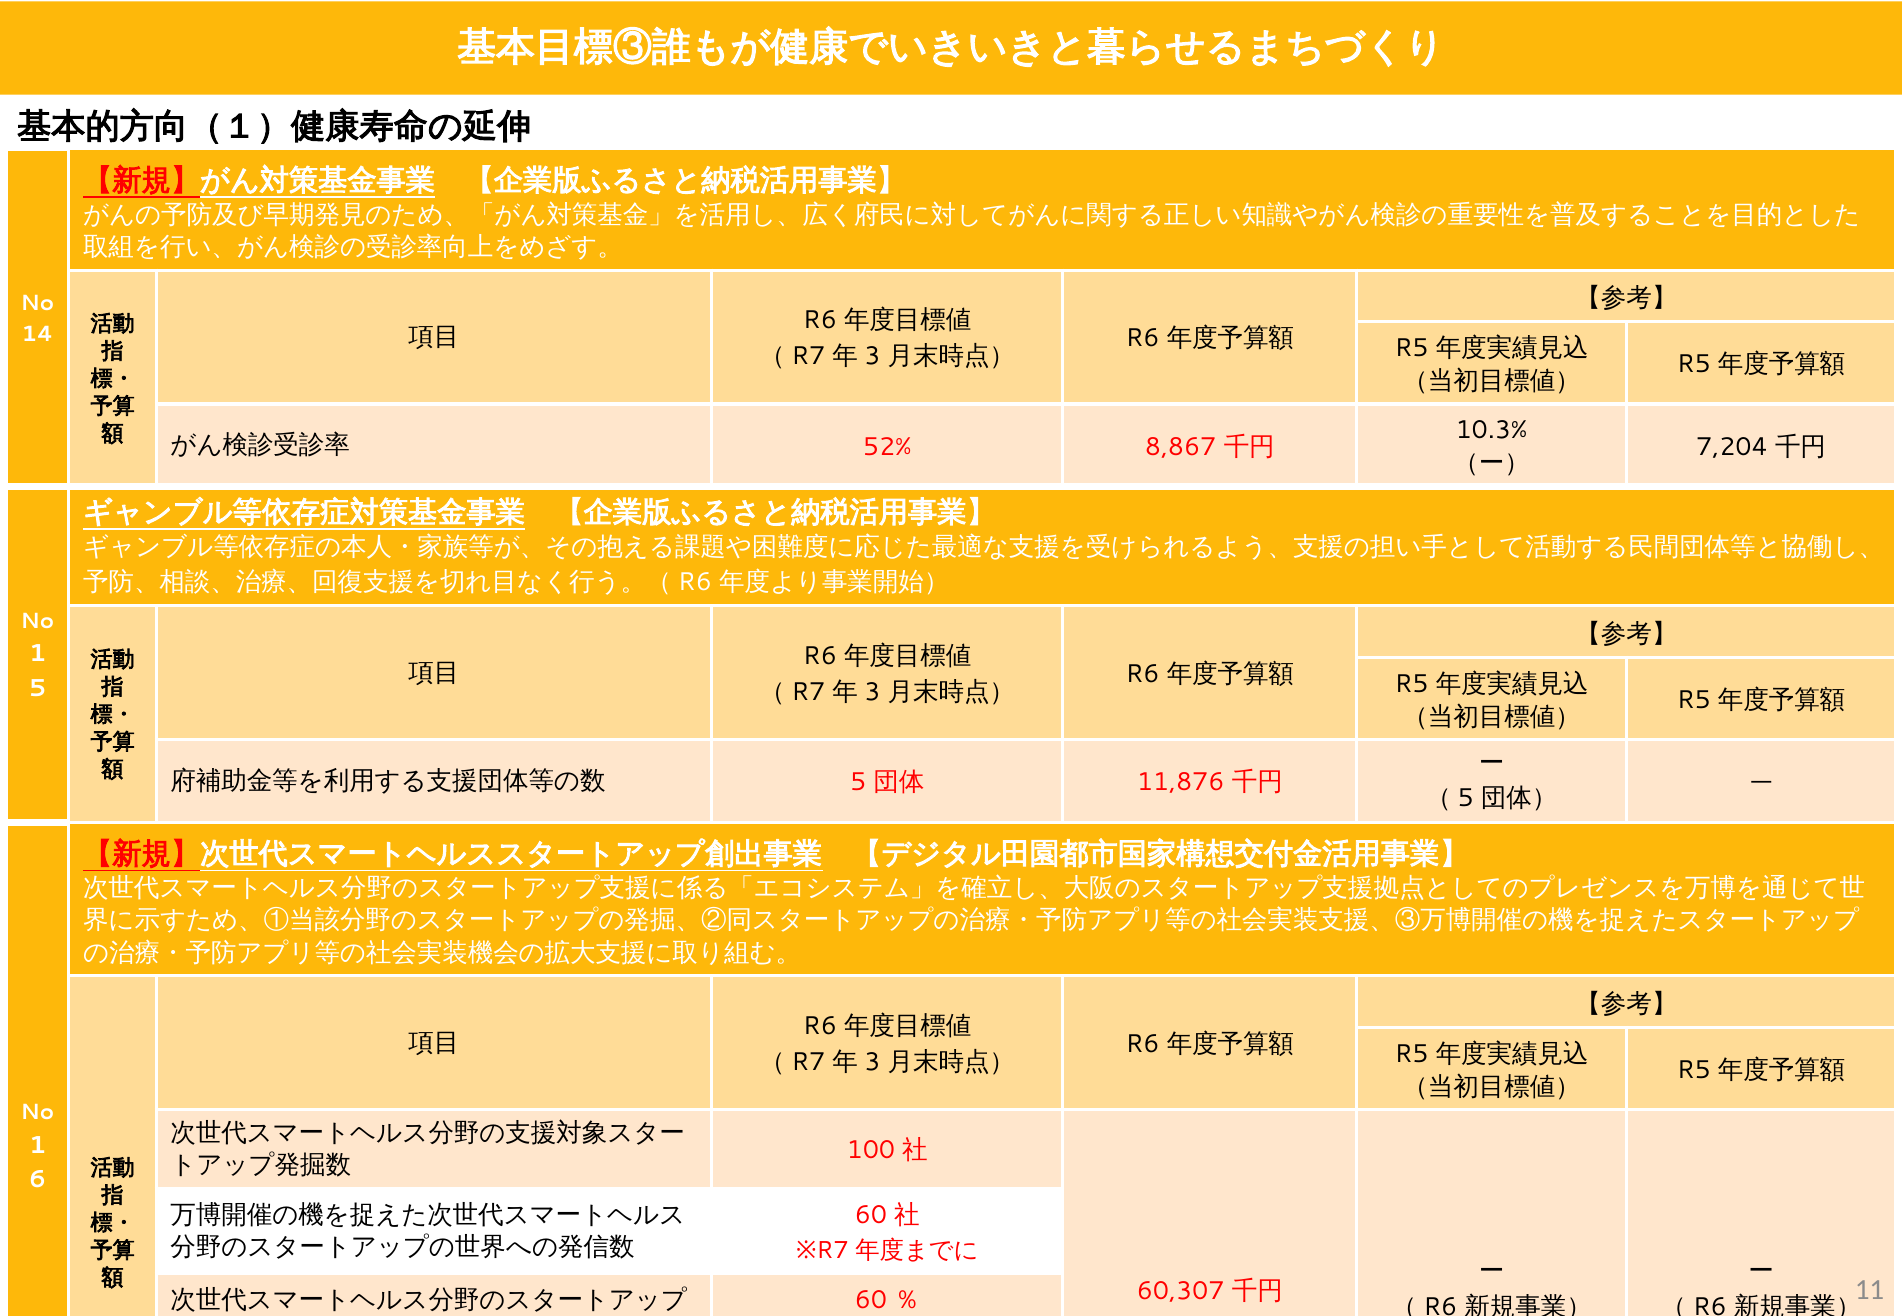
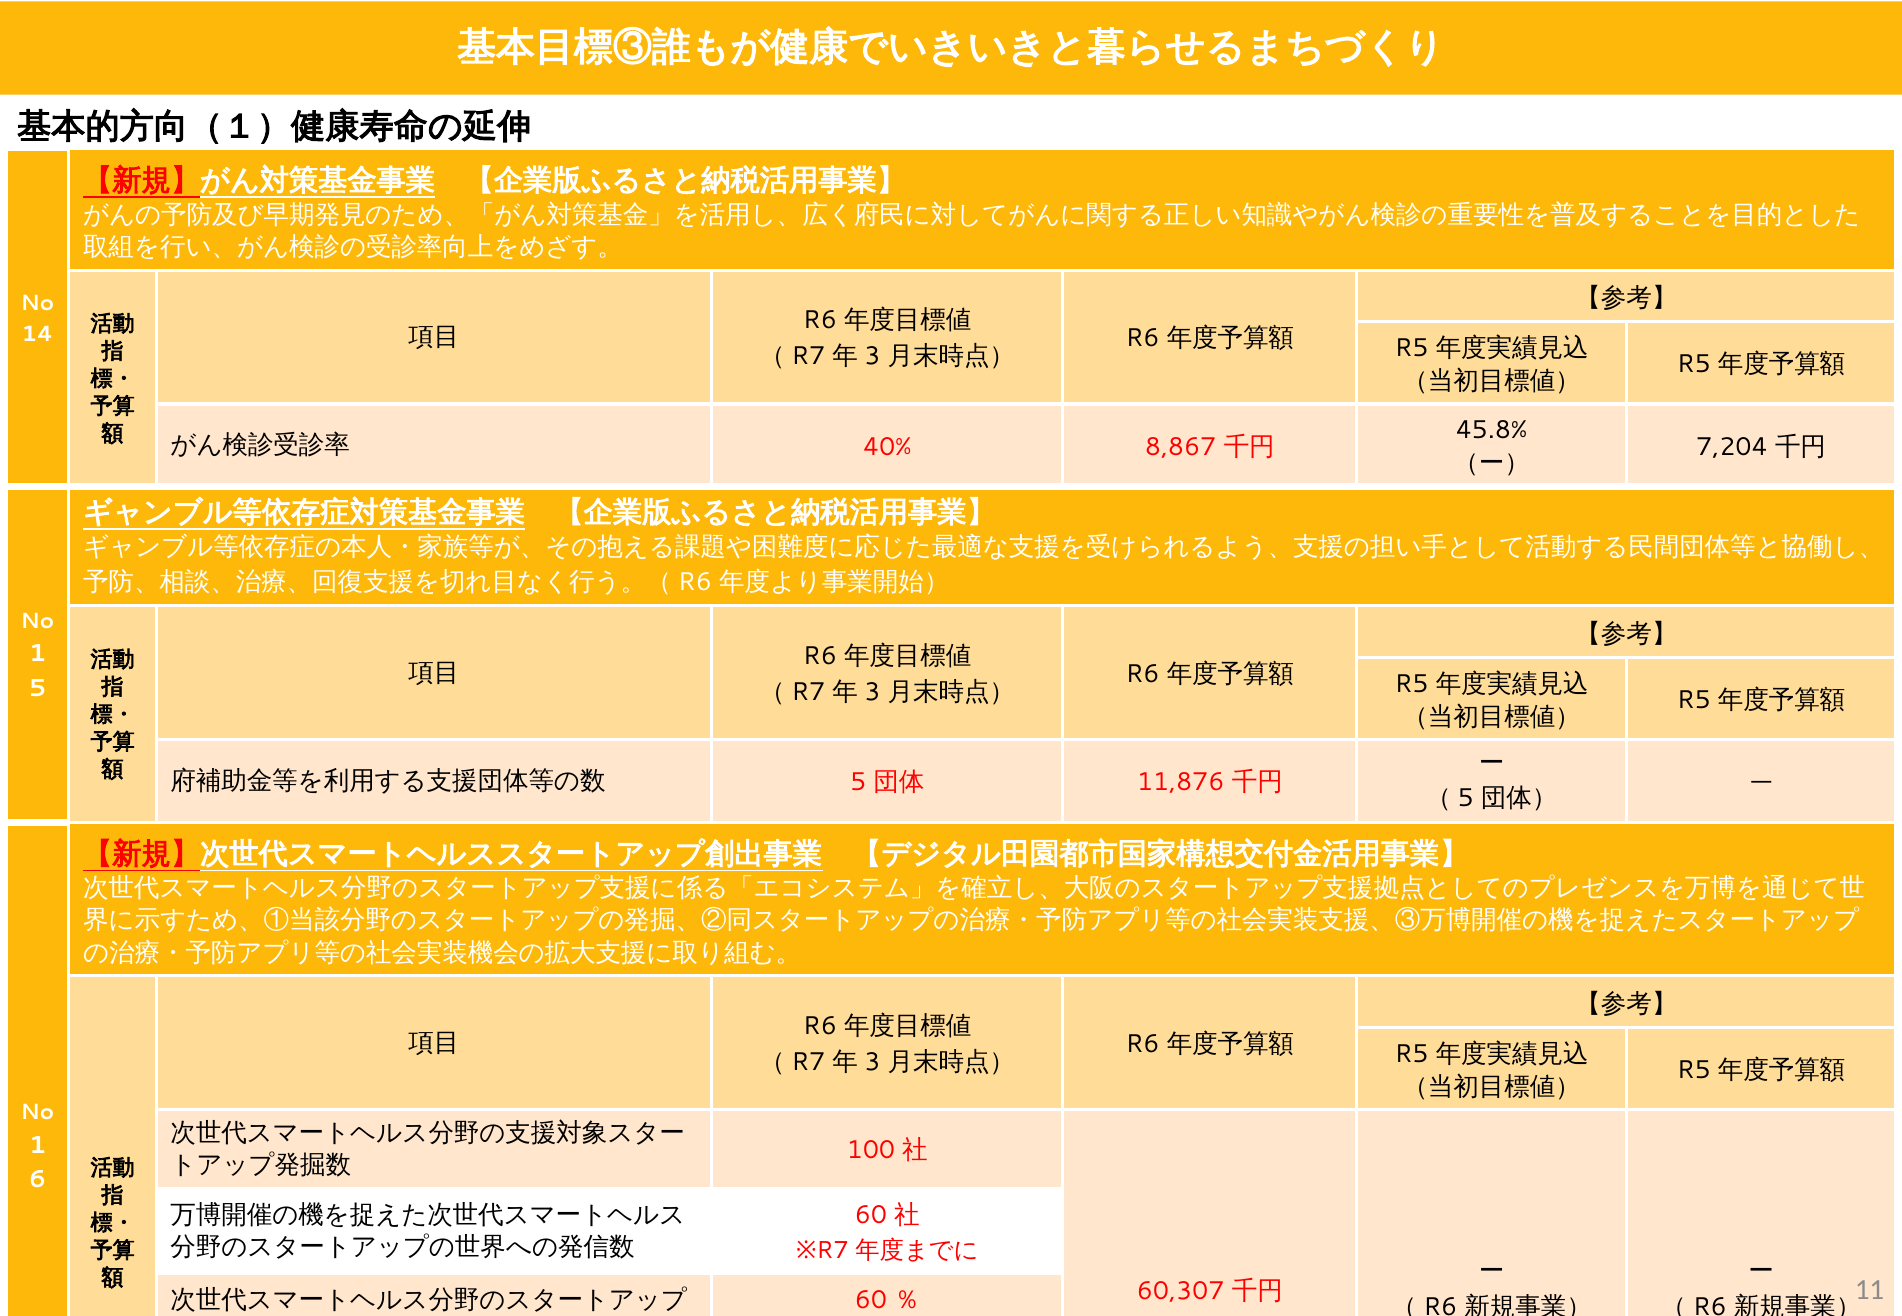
10.3%: 10.3% -> 45.8% (1492, 431)
52%: 52% -> 40% (887, 447)
